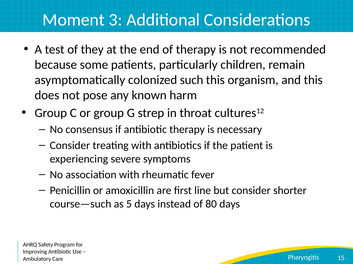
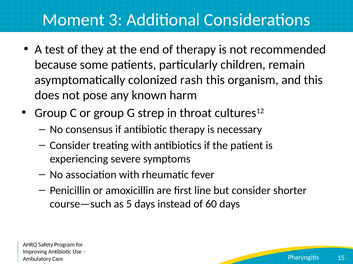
such: such -> rash (191, 80)
80: 80 -> 60 (211, 204)
